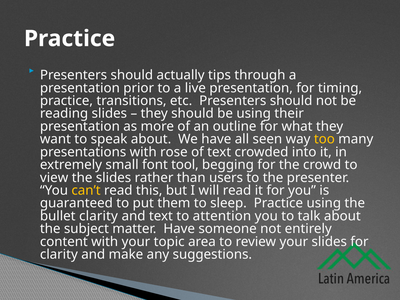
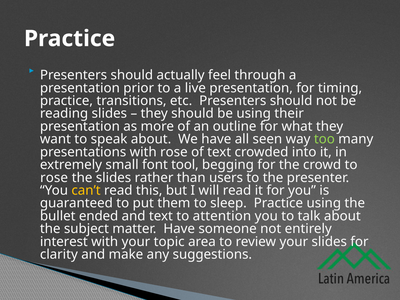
tips: tips -> feel (220, 75)
too colour: yellow -> light green (324, 139)
view: view -> rose (54, 178)
bullet clarity: clarity -> ended (99, 216)
content: content -> interest (64, 242)
